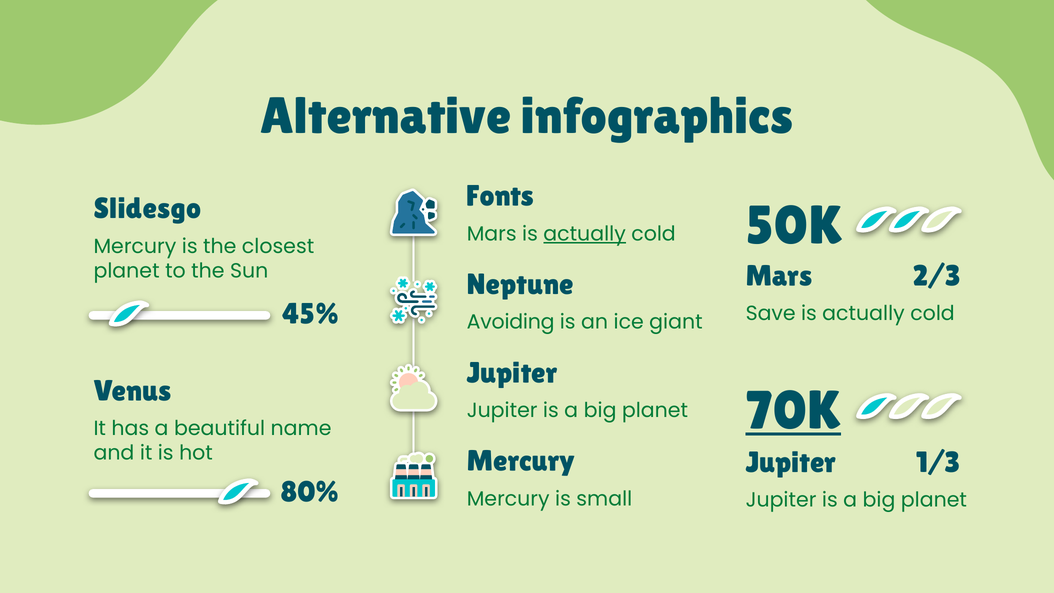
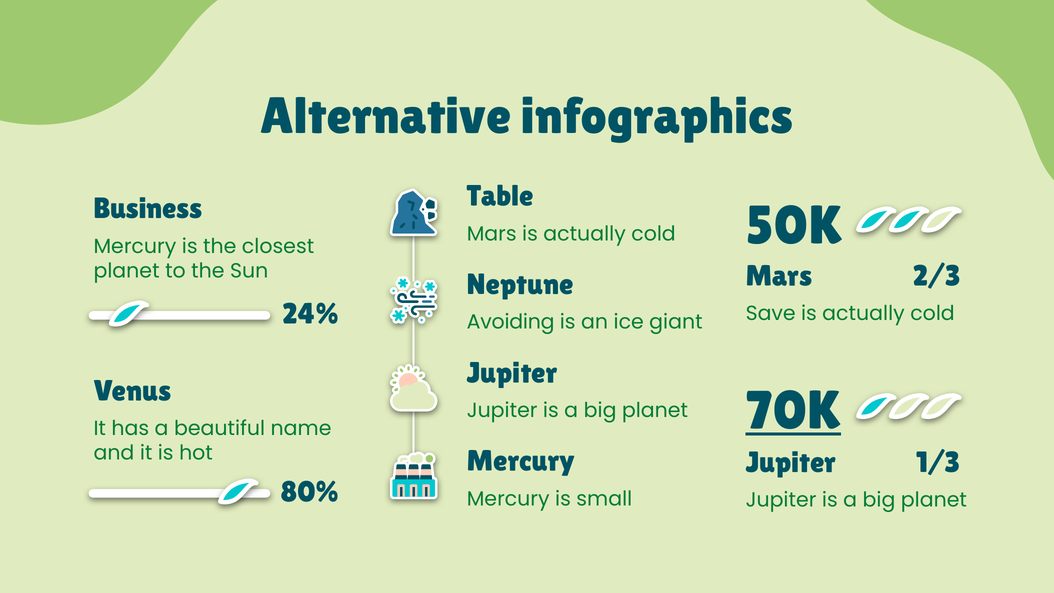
Fonts: Fonts -> Table (500, 196)
Slidesgo: Slidesgo -> Business (148, 209)
actually underline: present -> none (585, 234)
45%: 45% -> 24% (311, 314)
